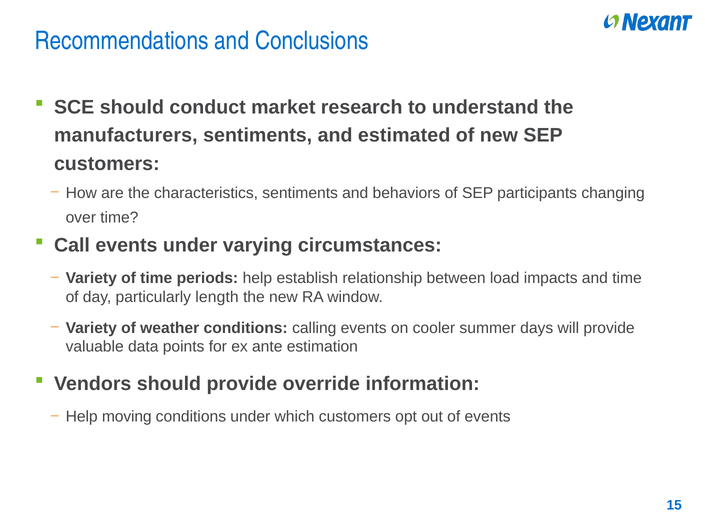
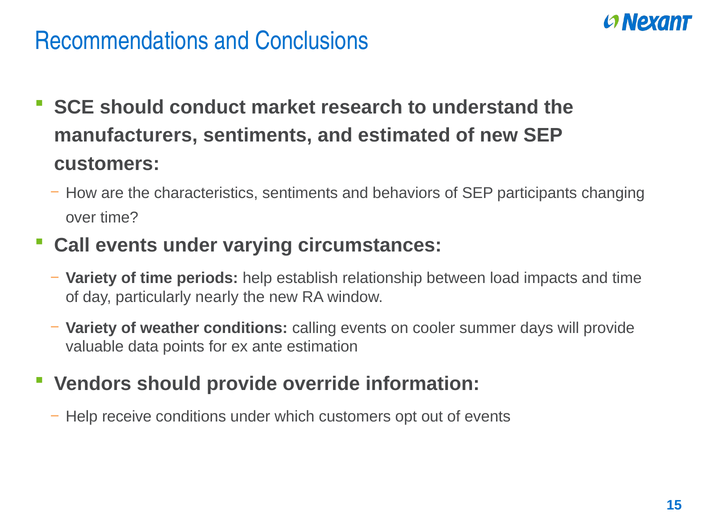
length: length -> nearly (217, 297)
moving: moving -> receive (127, 417)
